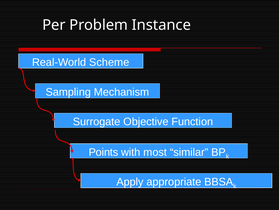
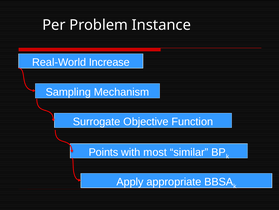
Scheme: Scheme -> Increase (109, 62)
